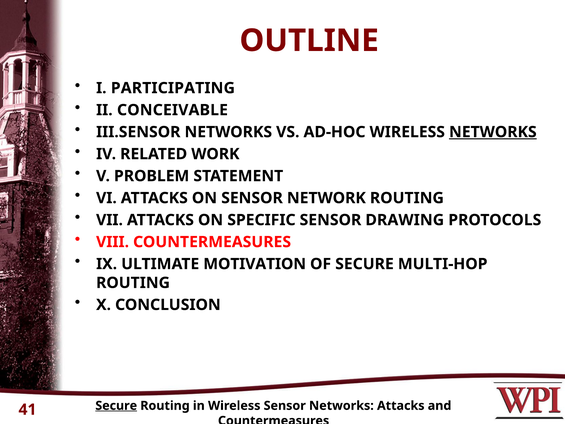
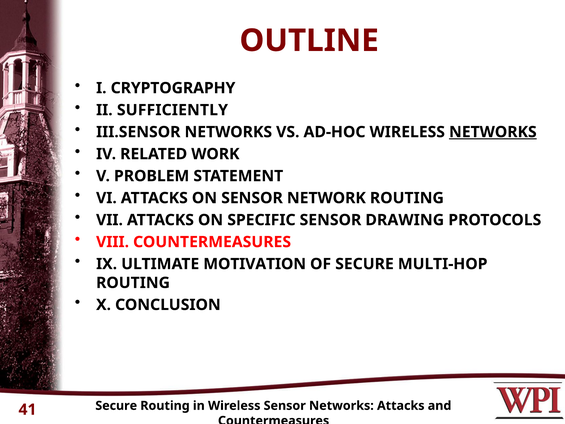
PARTICIPATING: PARTICIPATING -> CRYPTOGRAPHY (173, 88)
CONCEIVABLE: CONCEIVABLE -> SUFFICIENTLY (172, 110)
Secure underline: present -> none (116, 405)
